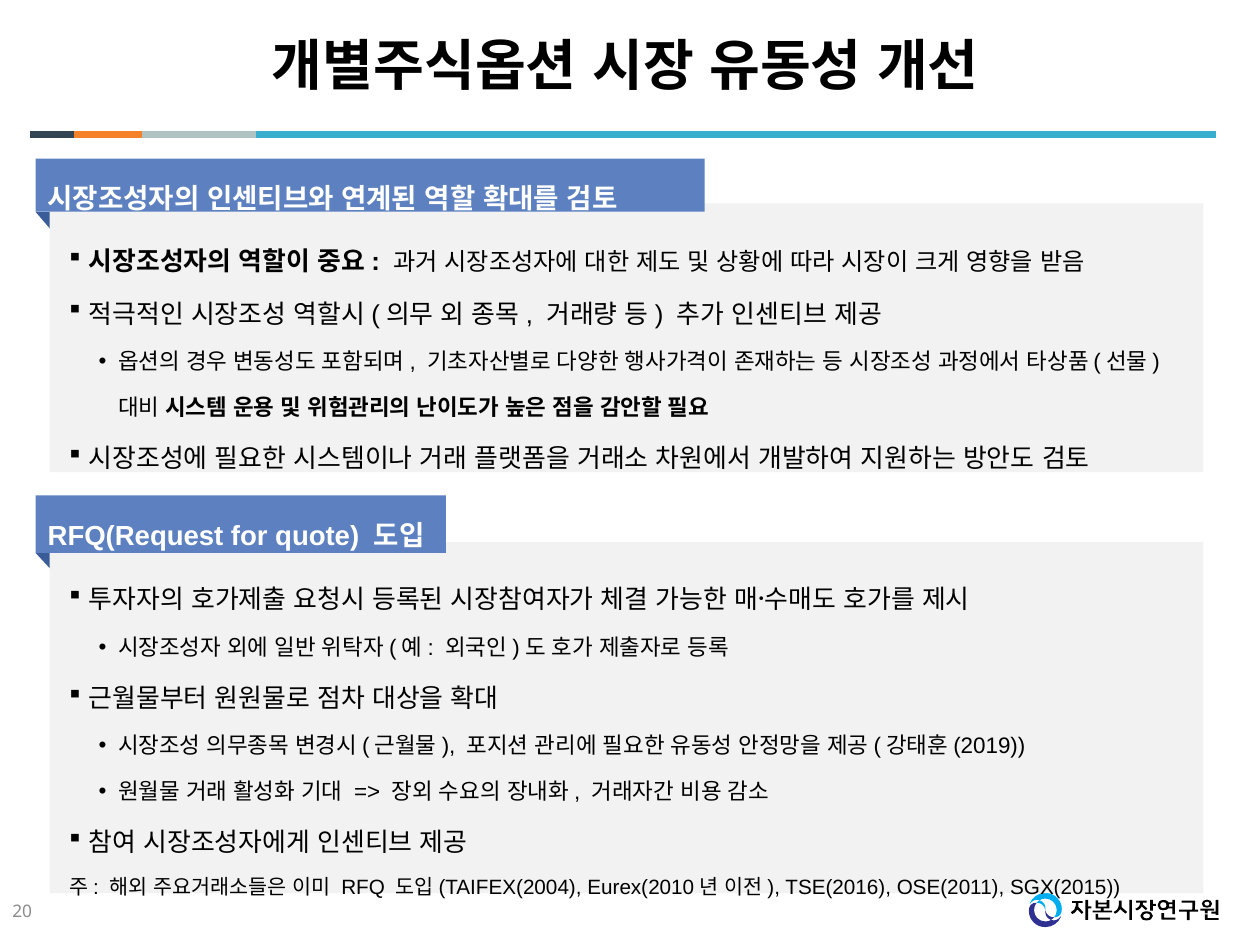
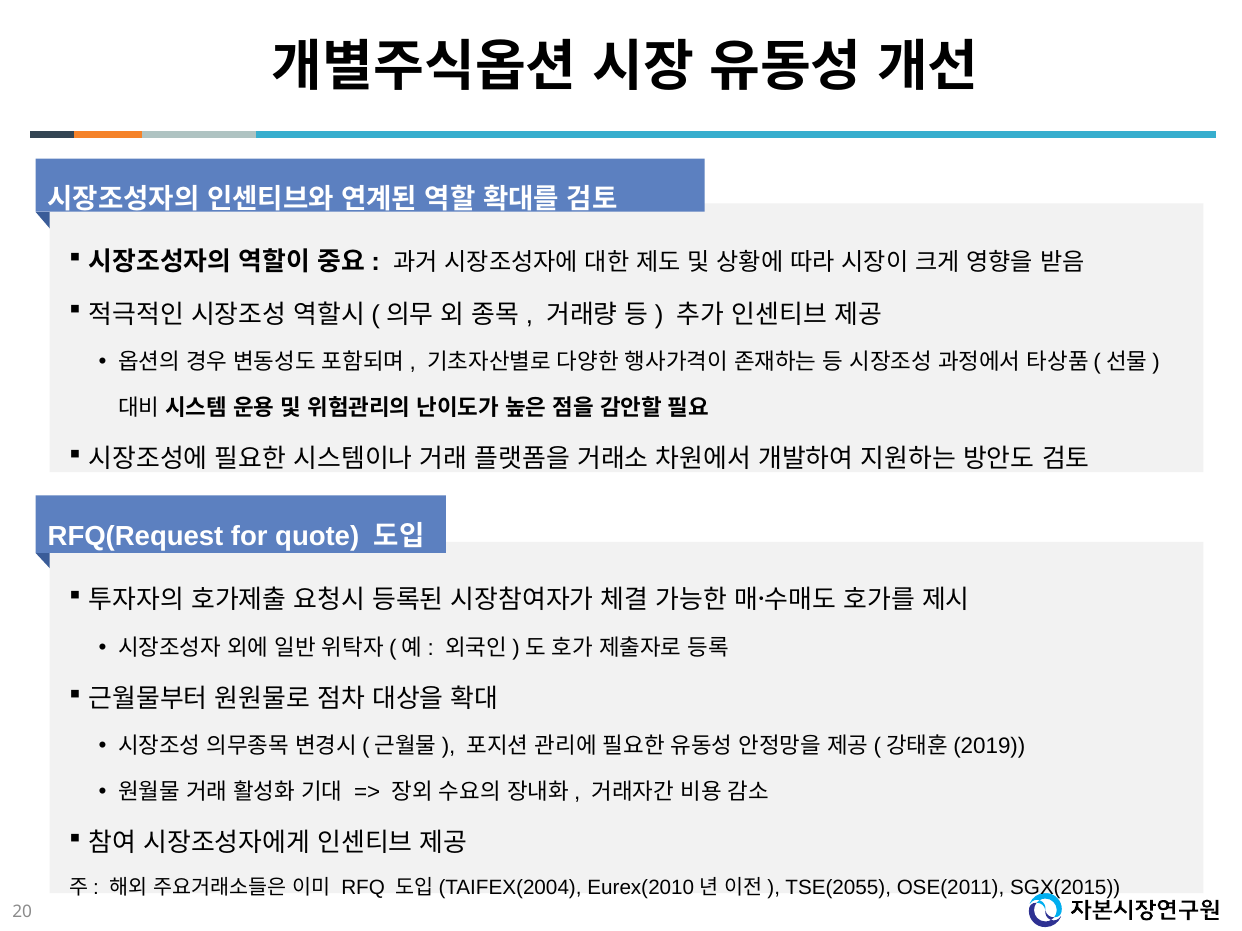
TSE(2016: TSE(2016 -> TSE(2055 (838, 888)
